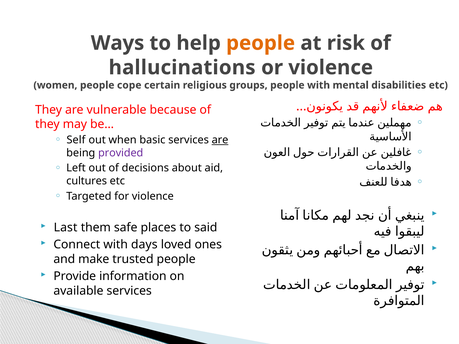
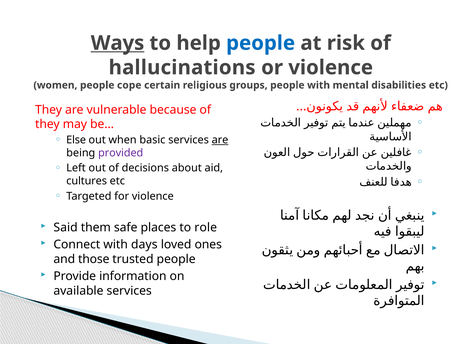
Ways underline: none -> present (118, 43)
people colour: orange -> blue (261, 43)
Self: Self -> Else (76, 140)
Last: Last -> Said (66, 228)
said: said -> role (206, 228)
make: make -> those (94, 259)
